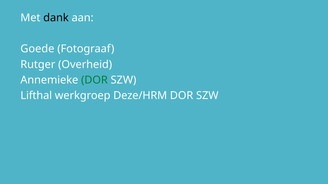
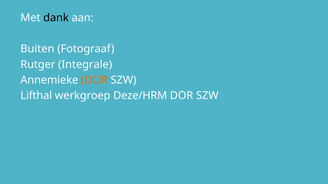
Goede: Goede -> Buiten (37, 49)
Overheid: Overheid -> Integrale (85, 65)
DOR colour: green -> orange (94, 80)
